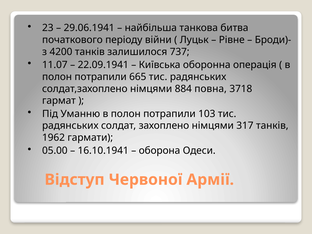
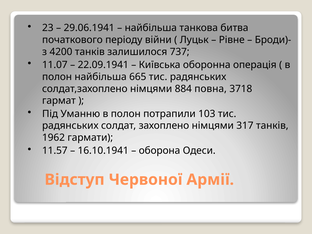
потрапили: потрапили -> найбільша (101, 77)
05.00: 05.00 -> 11.57 (55, 151)
